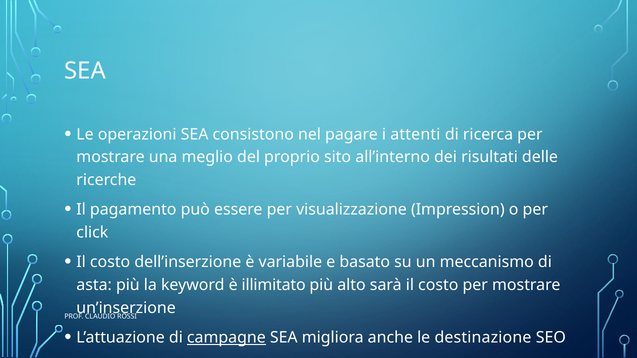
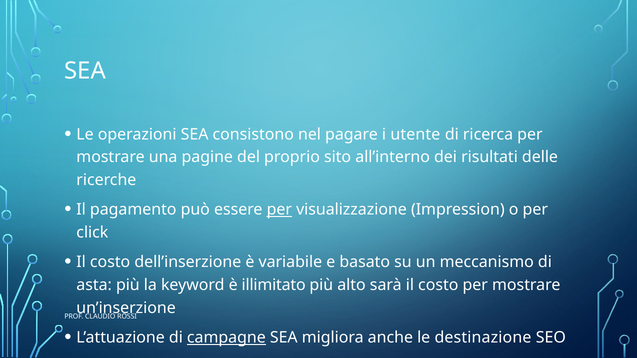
attenti: attenti -> utente (415, 134)
meglio: meglio -> pagine (207, 157)
per underline: none -> present (279, 210)
